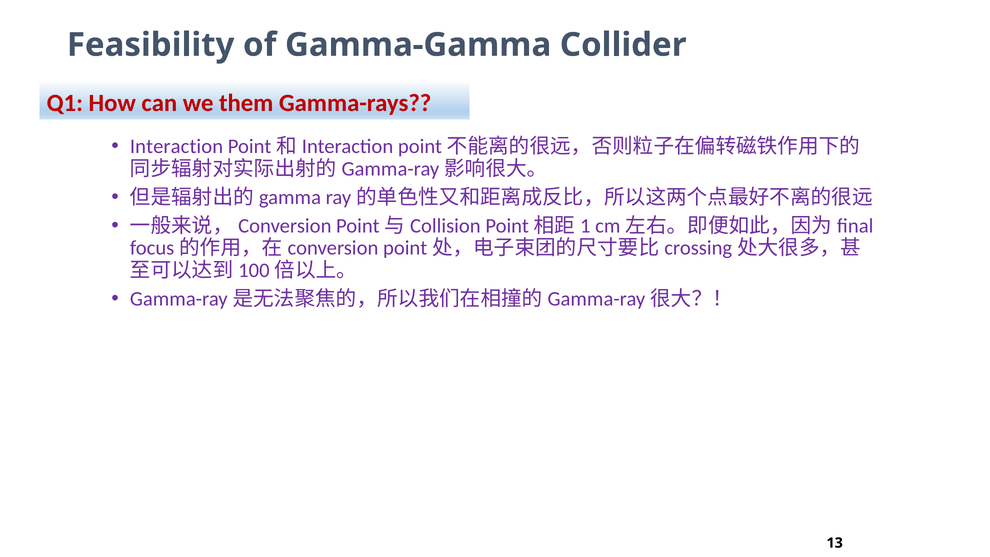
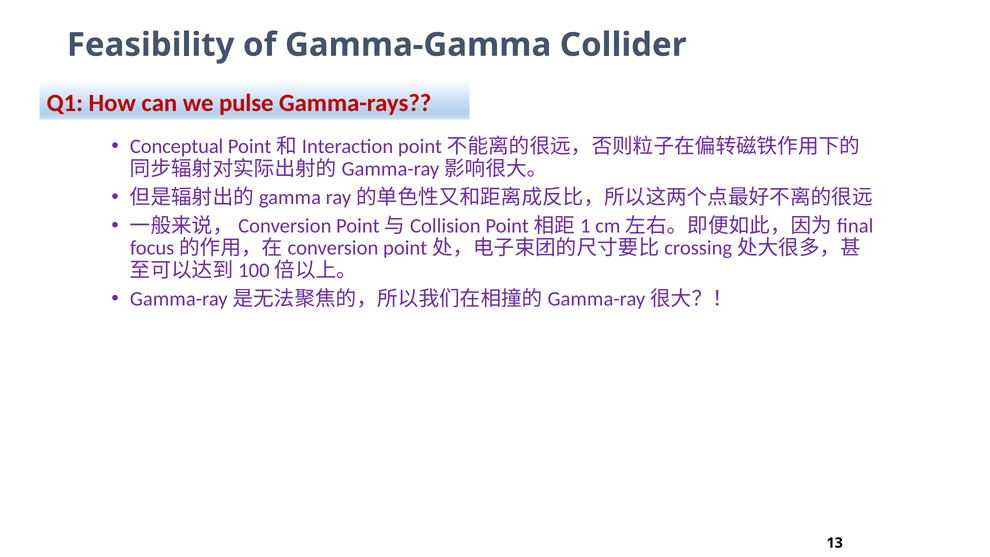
them: them -> pulse (246, 103)
Interaction: Interaction -> Conceptual (177, 146)
